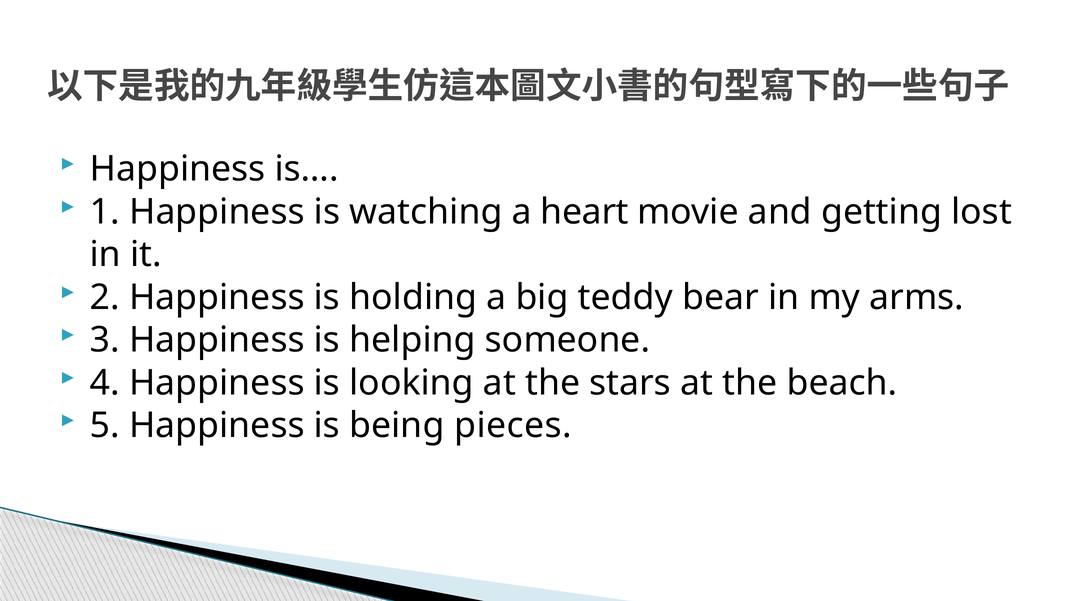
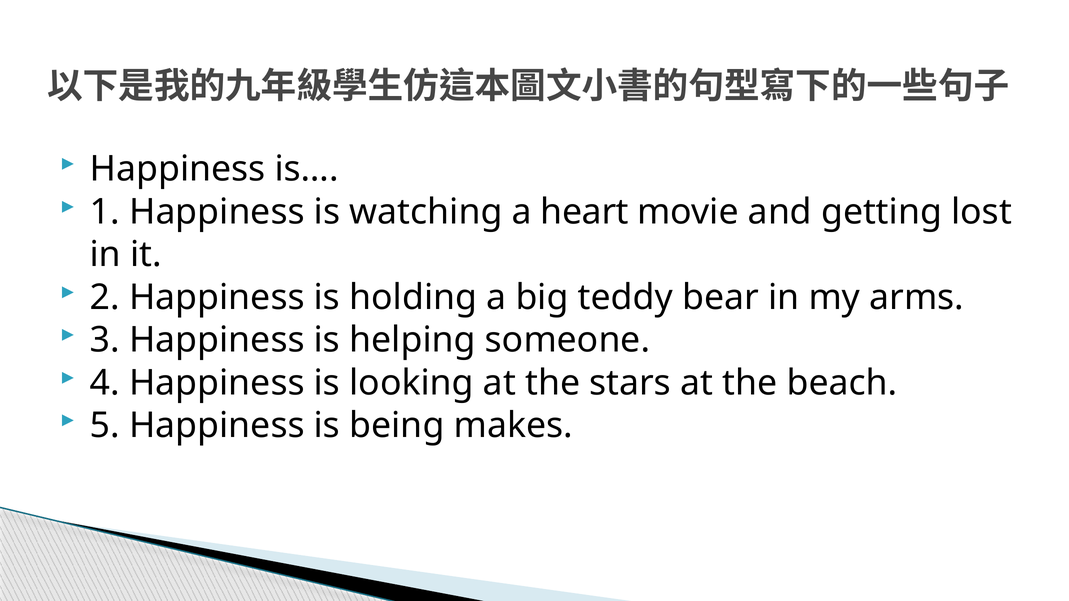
pieces: pieces -> makes (513, 426)
